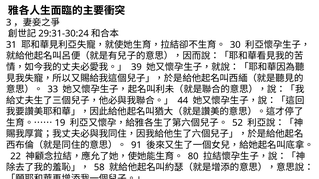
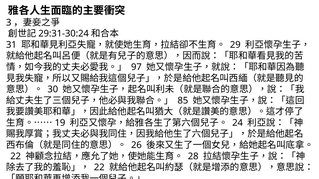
30: 30 -> 29 (235, 45)
39: 39 -> 97 (136, 67)
33: 33 -> 30 (53, 90)
44: 44 -> 85 (183, 101)
52: 52 -> 24 (238, 123)
91: 91 -> 26 (136, 145)
80: 80 -> 28 (193, 157)
58: 58 -> 22 (99, 168)
